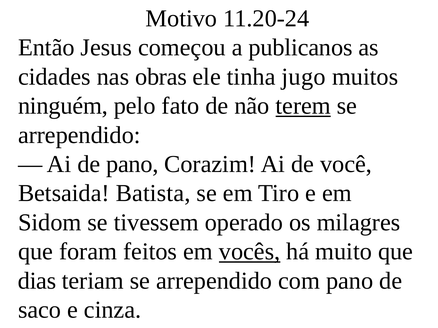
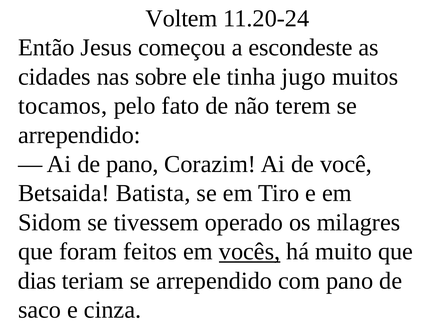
Motivo: Motivo -> Voltem (181, 18)
publicanos: publicanos -> escondeste (301, 48)
obras: obras -> sobre (161, 77)
ninguém: ninguém -> tocamos (63, 106)
terem underline: present -> none (303, 106)
